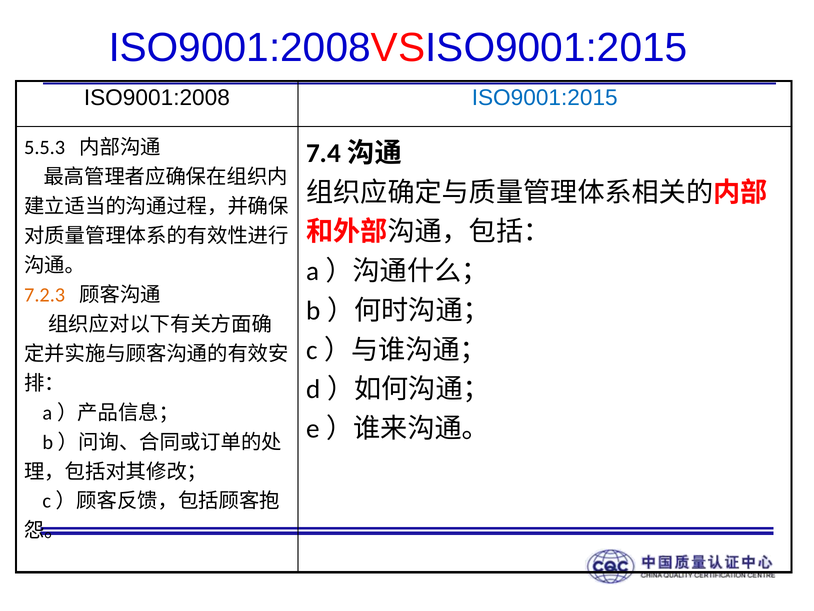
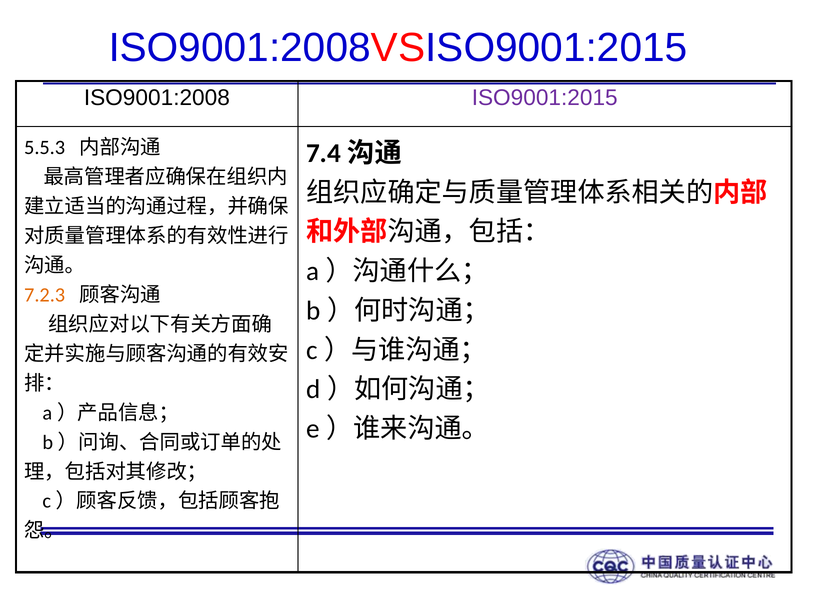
ISO9001:2015 colour: blue -> purple (545, 98)
